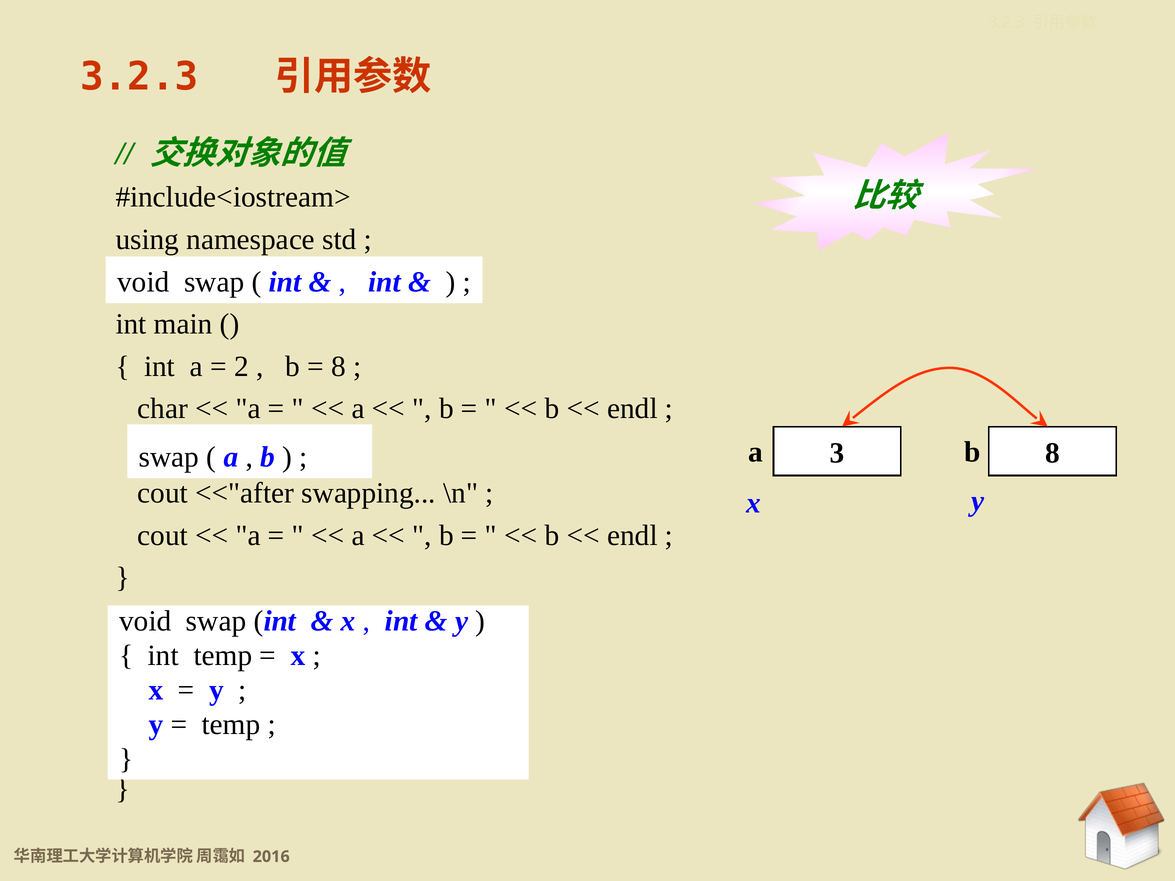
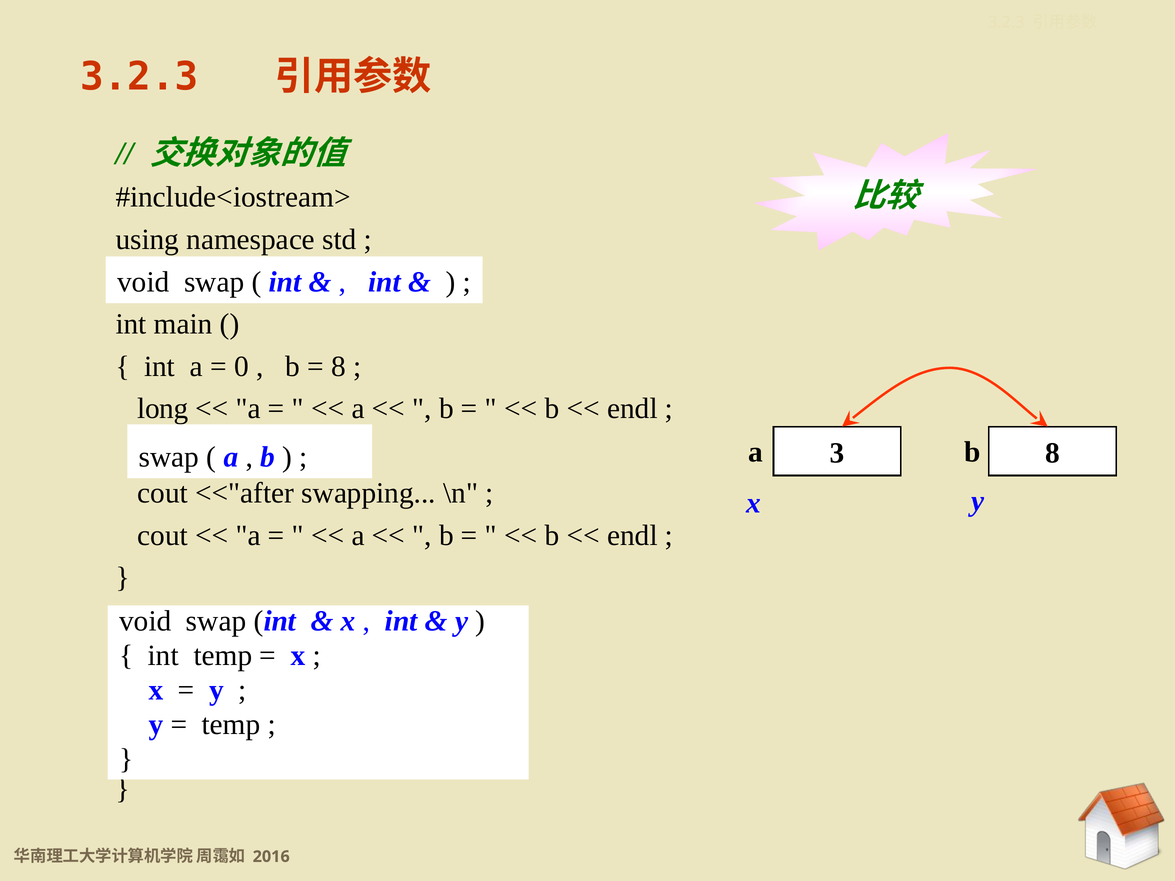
2: 2 -> 0 (241, 366)
char: char -> long (163, 409)
